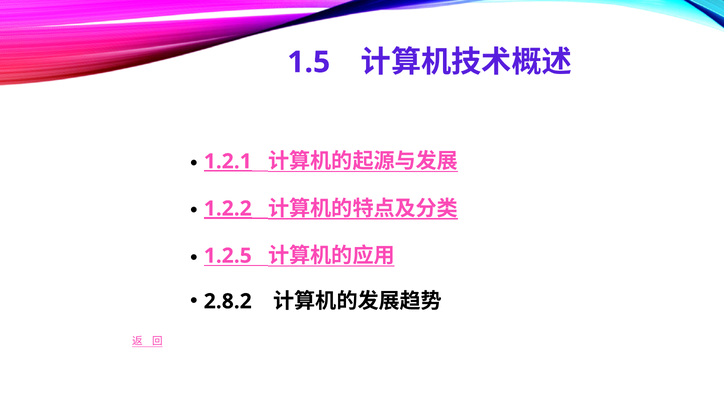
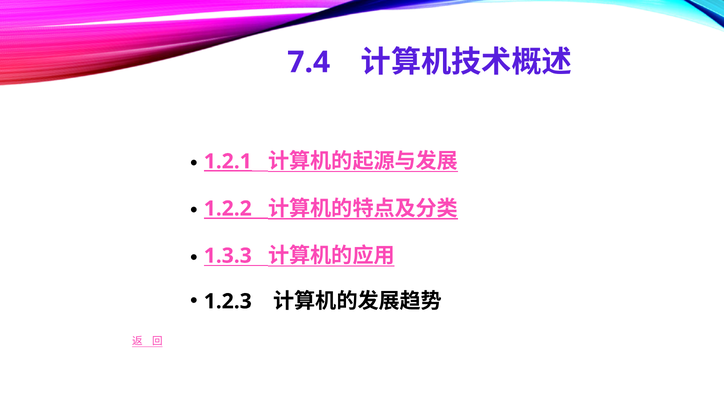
1.5: 1.5 -> 7.4 (309, 62)
1.2.2 underline: present -> none (228, 209)
1.2.5: 1.2.5 -> 1.3.3 (228, 256)
2.8.2: 2.8.2 -> 1.2.3 (228, 302)
